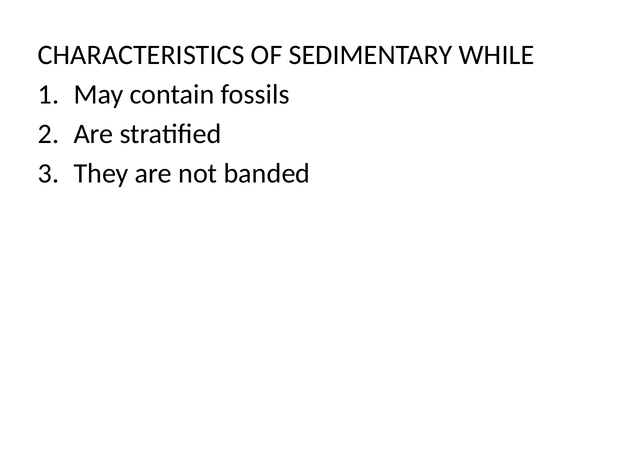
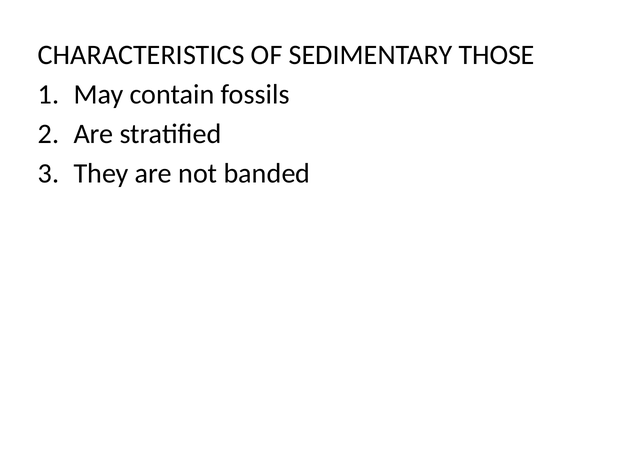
WHILE: WHILE -> THOSE (497, 55)
